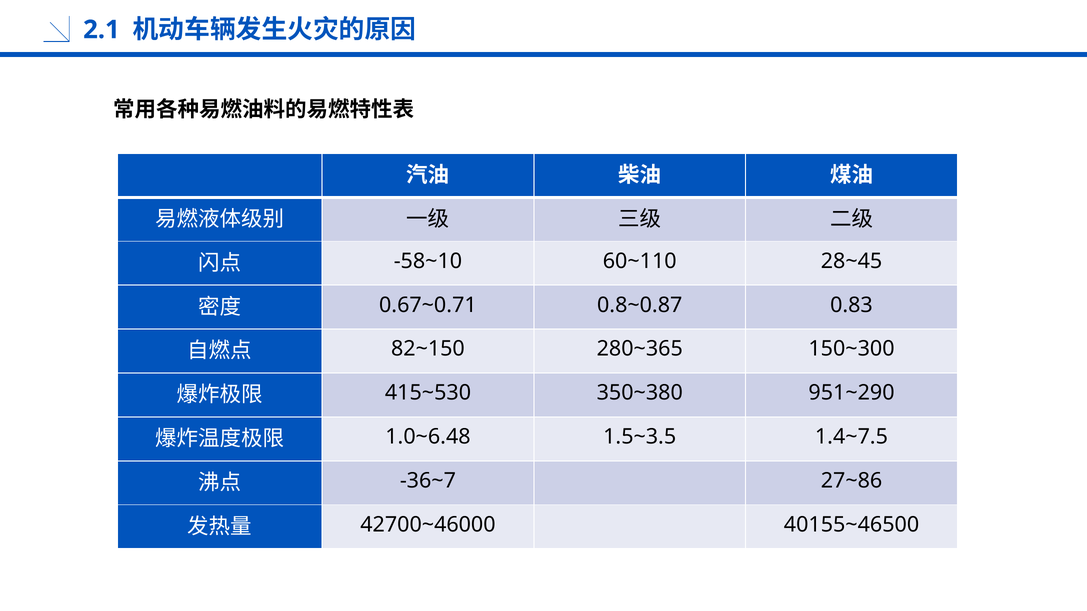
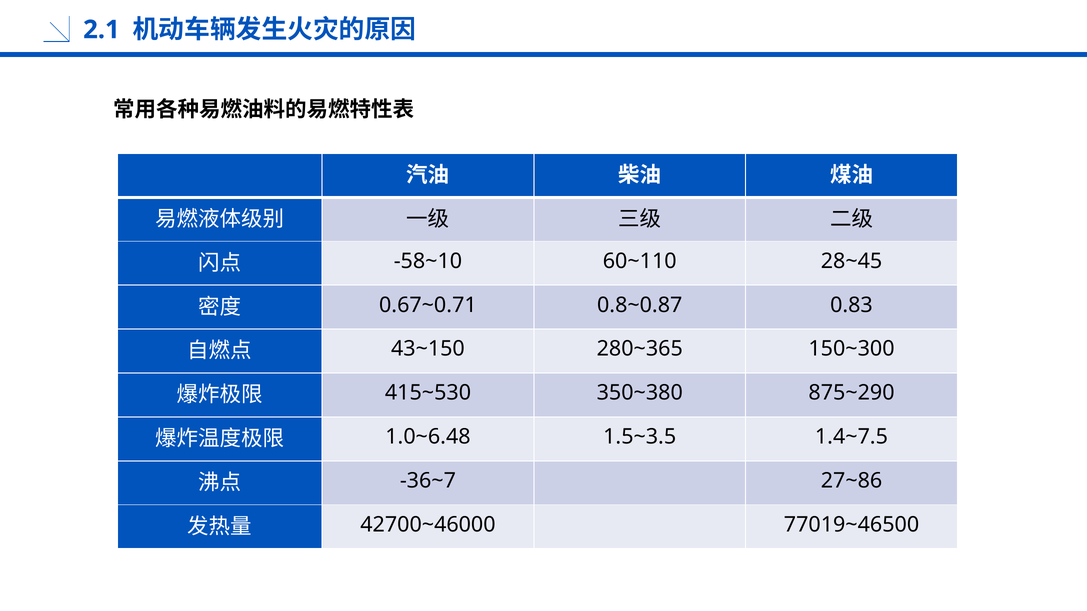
82~150: 82~150 -> 43~150 (428, 349)
951~290: 951~290 -> 875~290 (852, 393)
40155~46500: 40155~46500 -> 77019~46500 (852, 525)
